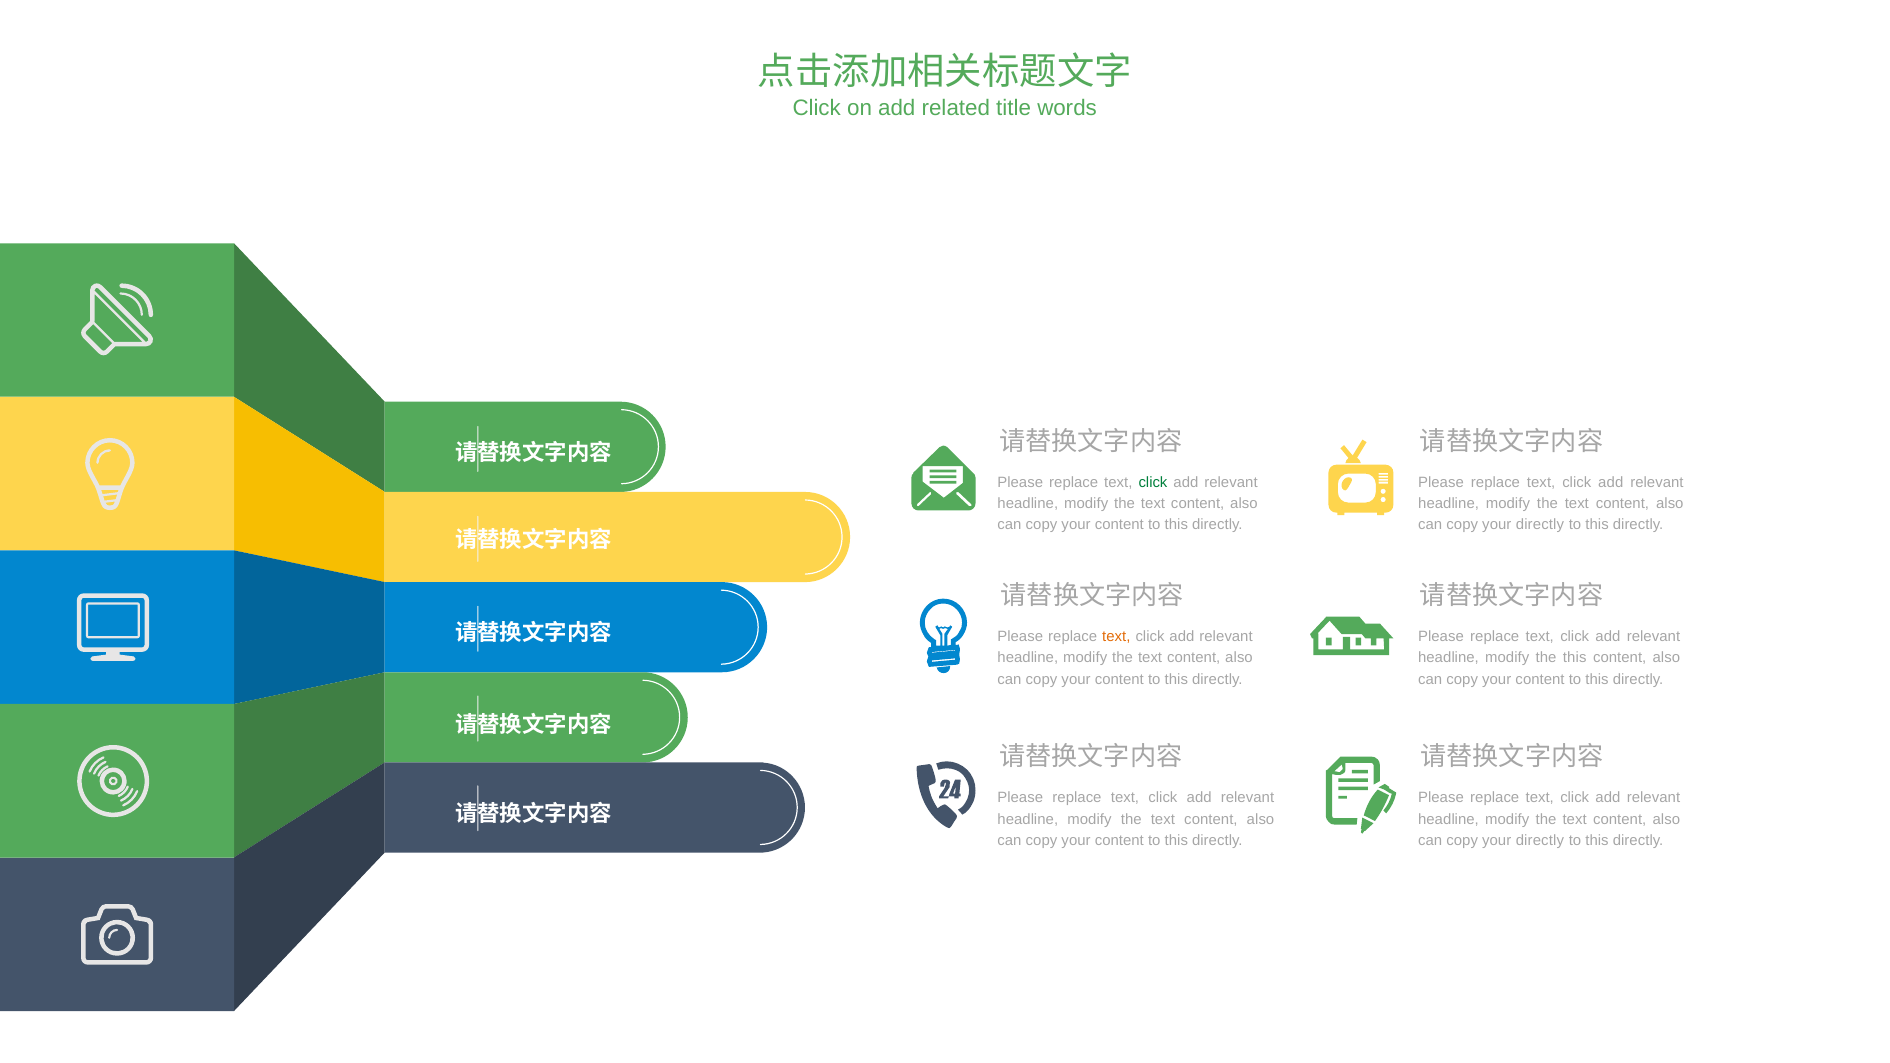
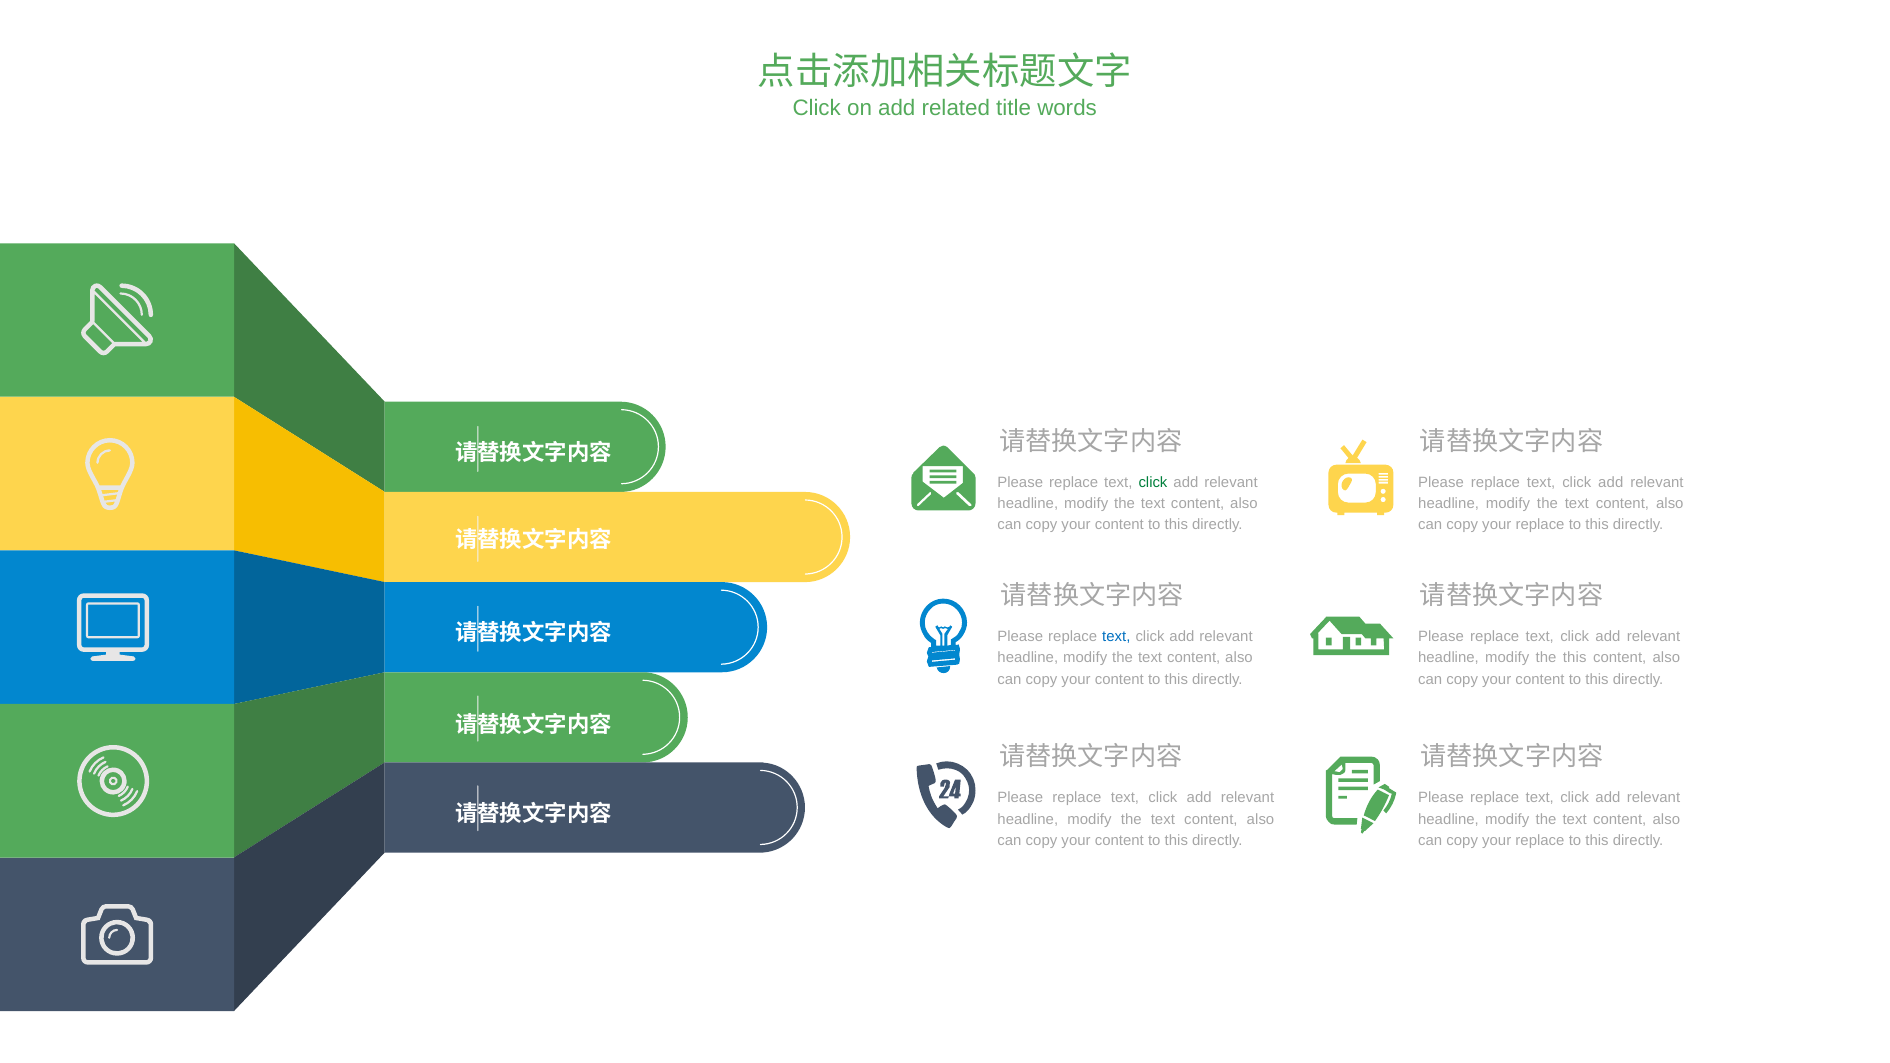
directly: directly -> replace (1540, 525)
text colour: orange -> blue (1116, 636)
directly: directly -> replace (1540, 841)
